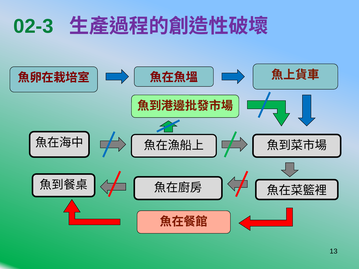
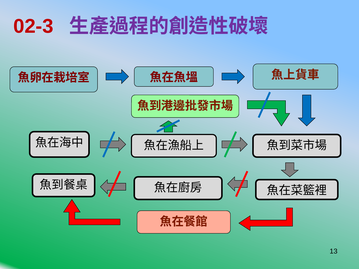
02-3 colour: green -> red (33, 26)
